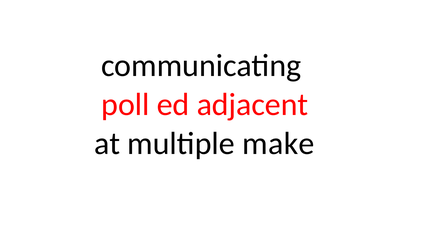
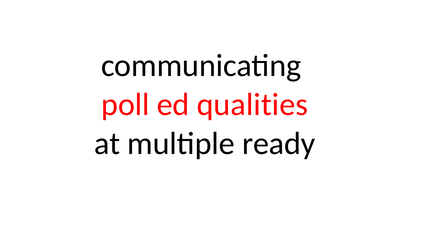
adjacent: adjacent -> qualities (252, 105)
make: make -> ready (279, 144)
